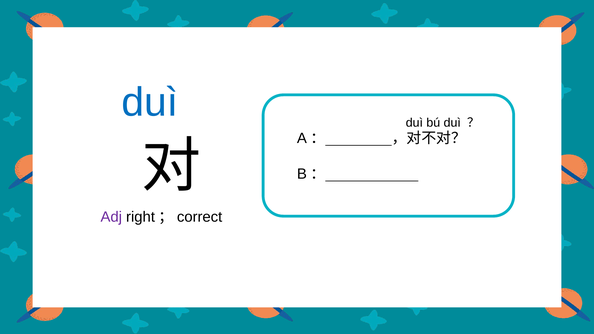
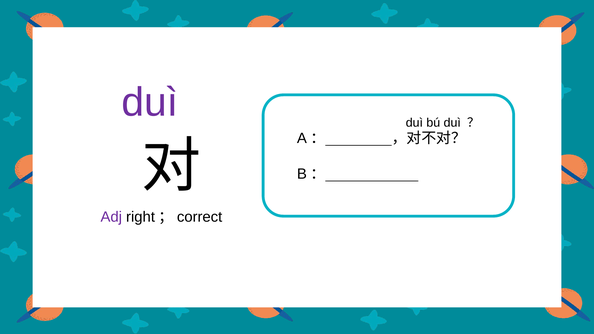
duì colour: blue -> purple (150, 102)
